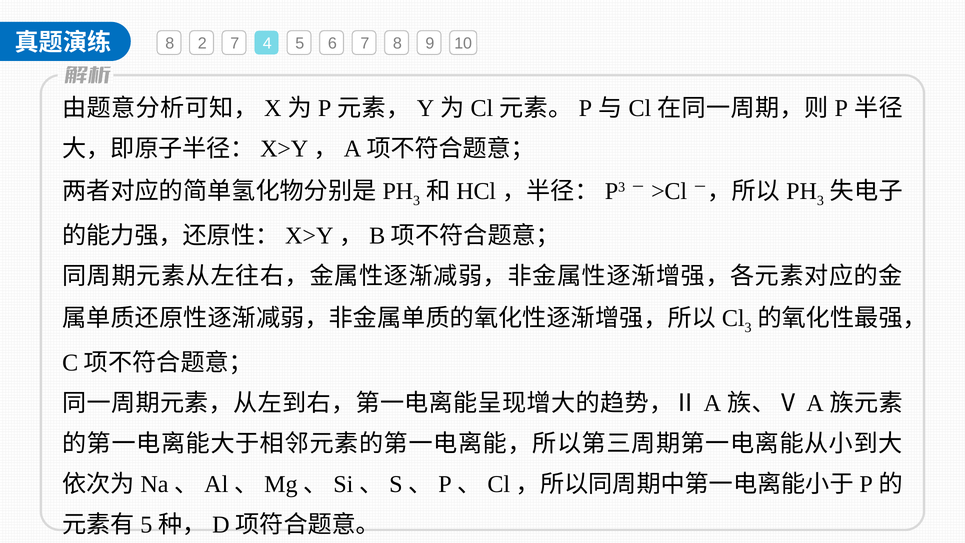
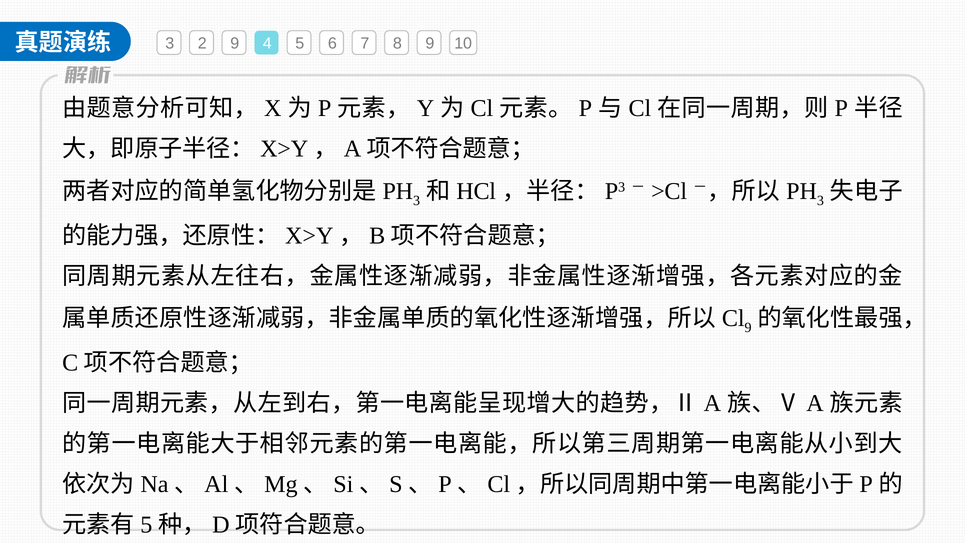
8: 8 -> 3 (170, 44)
2 7: 7 -> 9 (235, 44)
3: 3 -> 9 (748, 328)
